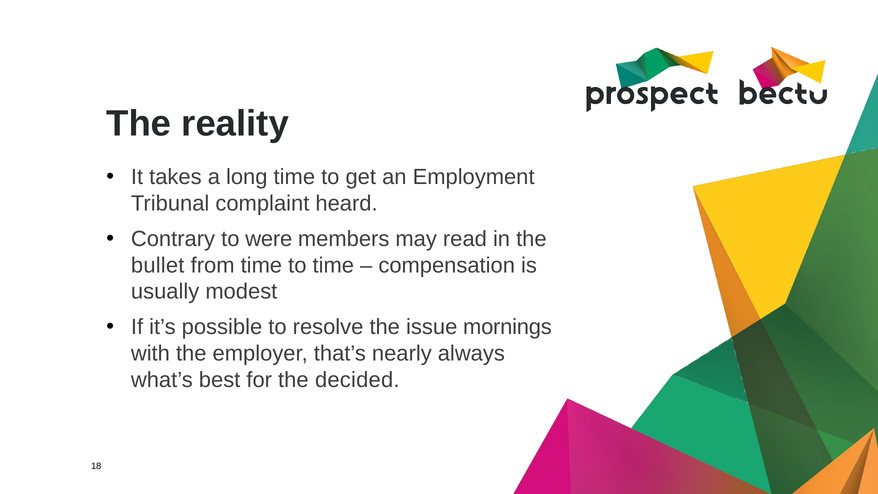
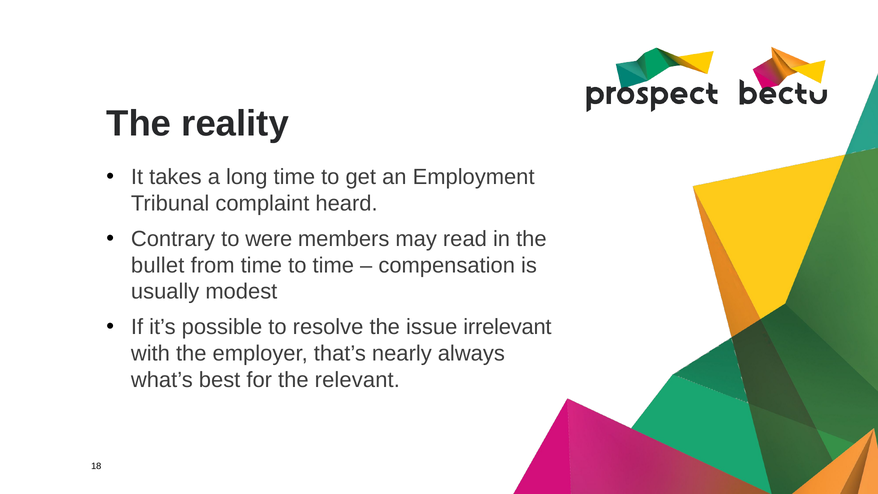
mornings: mornings -> irrelevant (507, 327)
decided: decided -> relevant (357, 380)
